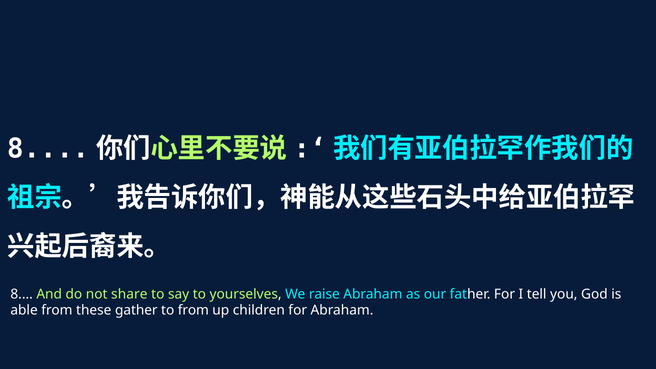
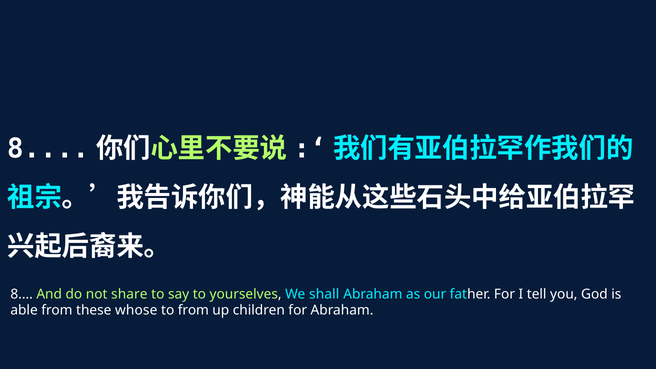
raise: raise -> shall (324, 294)
gather: gather -> whose (136, 310)
